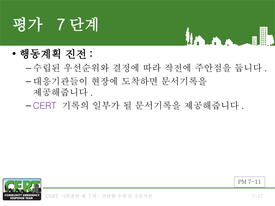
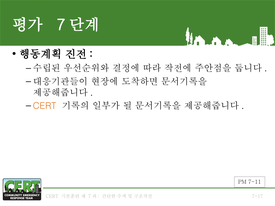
CERT colour: purple -> orange (45, 106)
